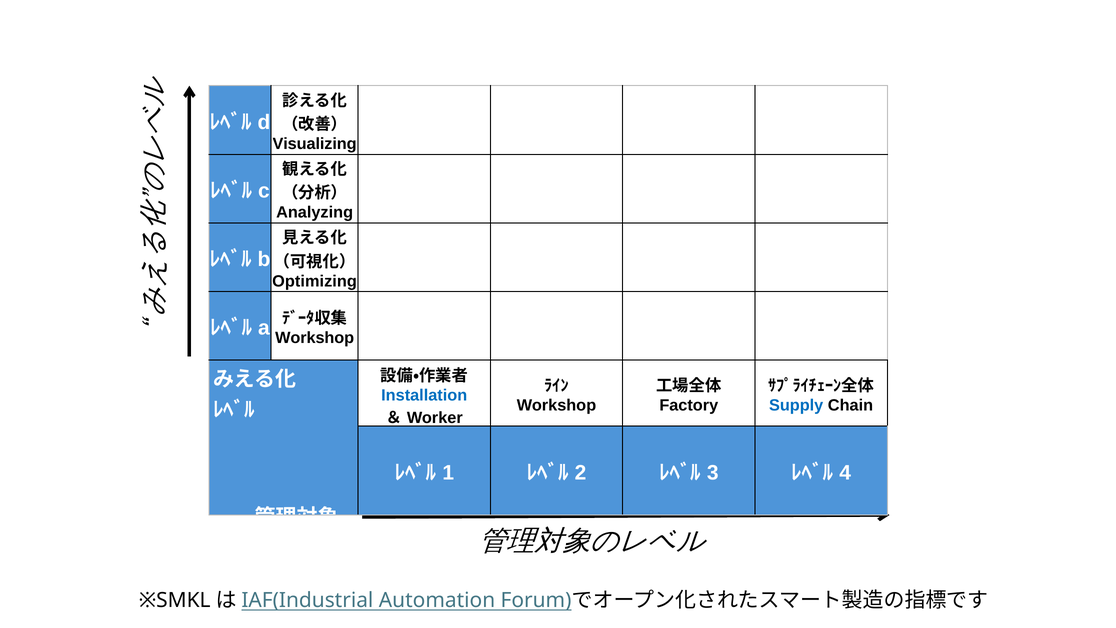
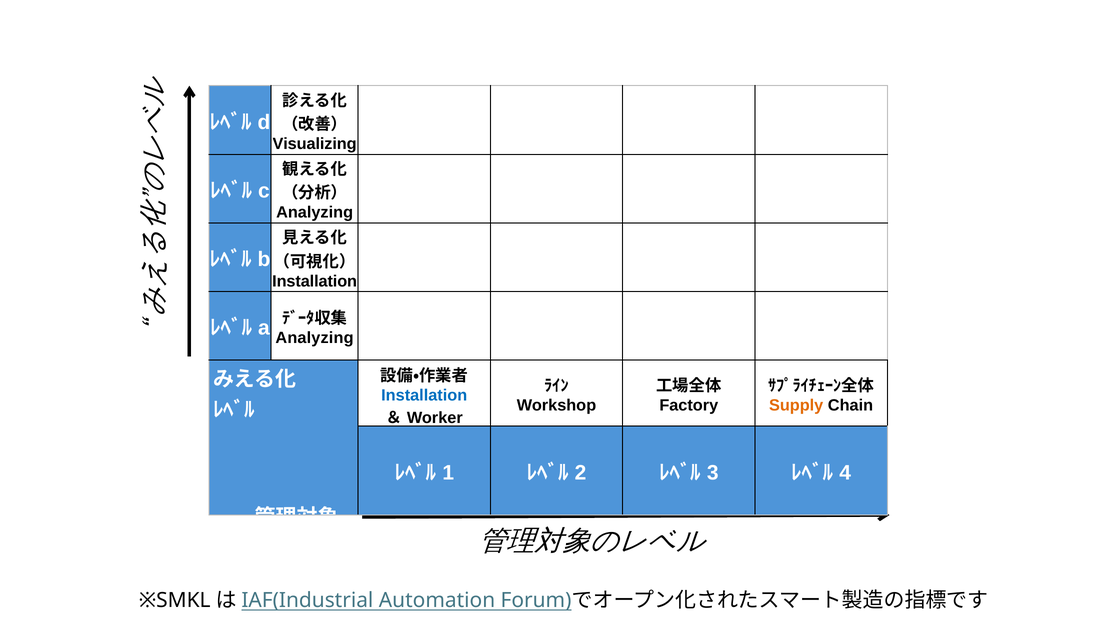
Optimizing: Optimizing -> Installation (315, 281)
Workshop: Workshop -> Analyzing (315, 338)
Supply colour: blue -> orange (796, 405)
